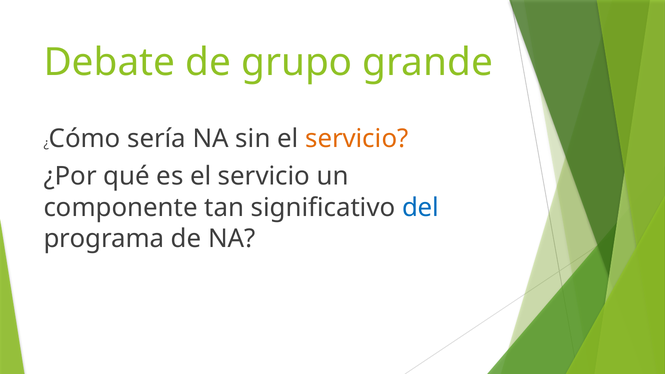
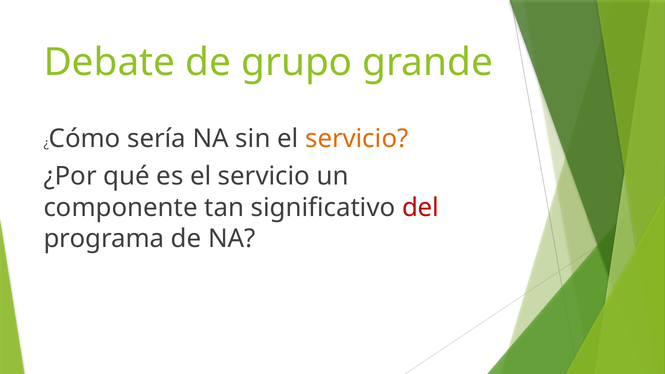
del colour: blue -> red (421, 208)
